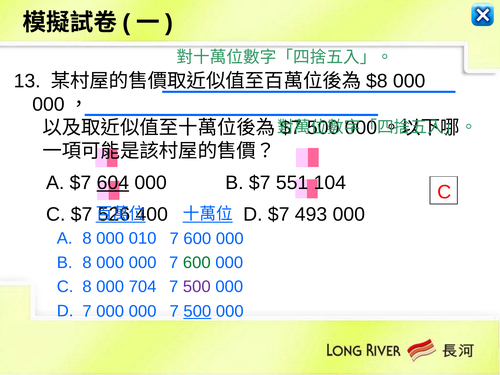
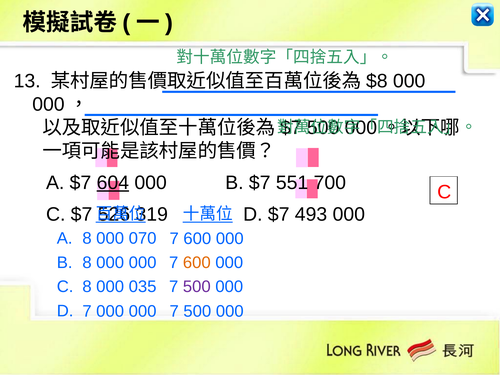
104: 104 -> 700 (330, 183)
400: 400 -> 319 (152, 214)
010: 010 -> 070 (143, 238)
600 colour: green -> orange (197, 263)
704: 704 -> 035 (143, 287)
500 underline: present -> none (197, 311)
